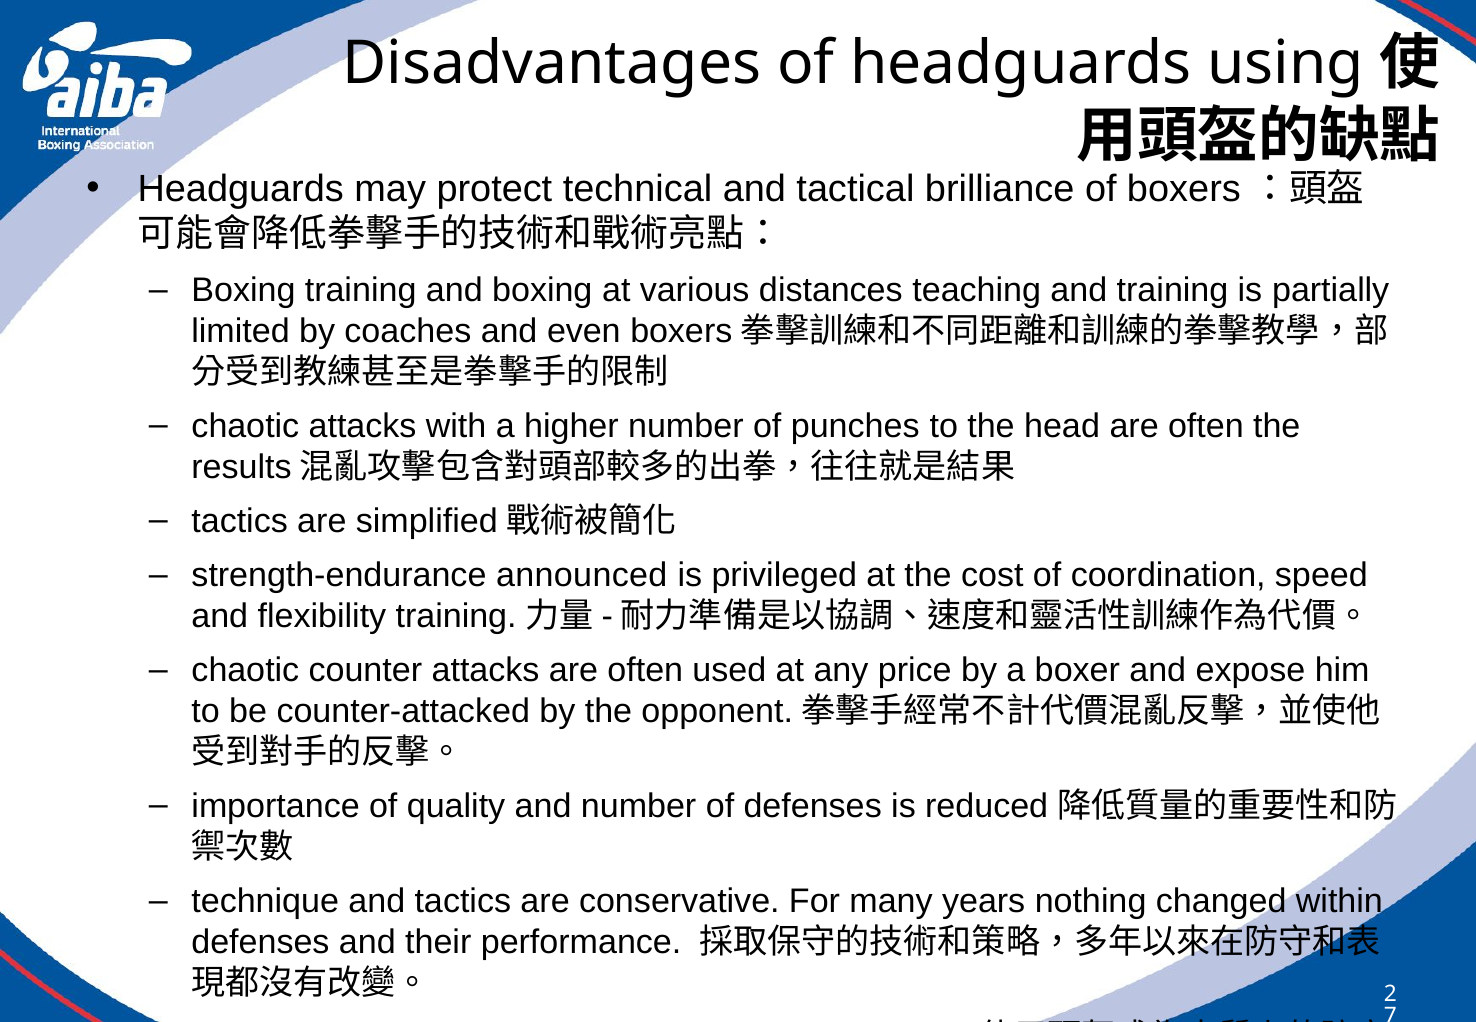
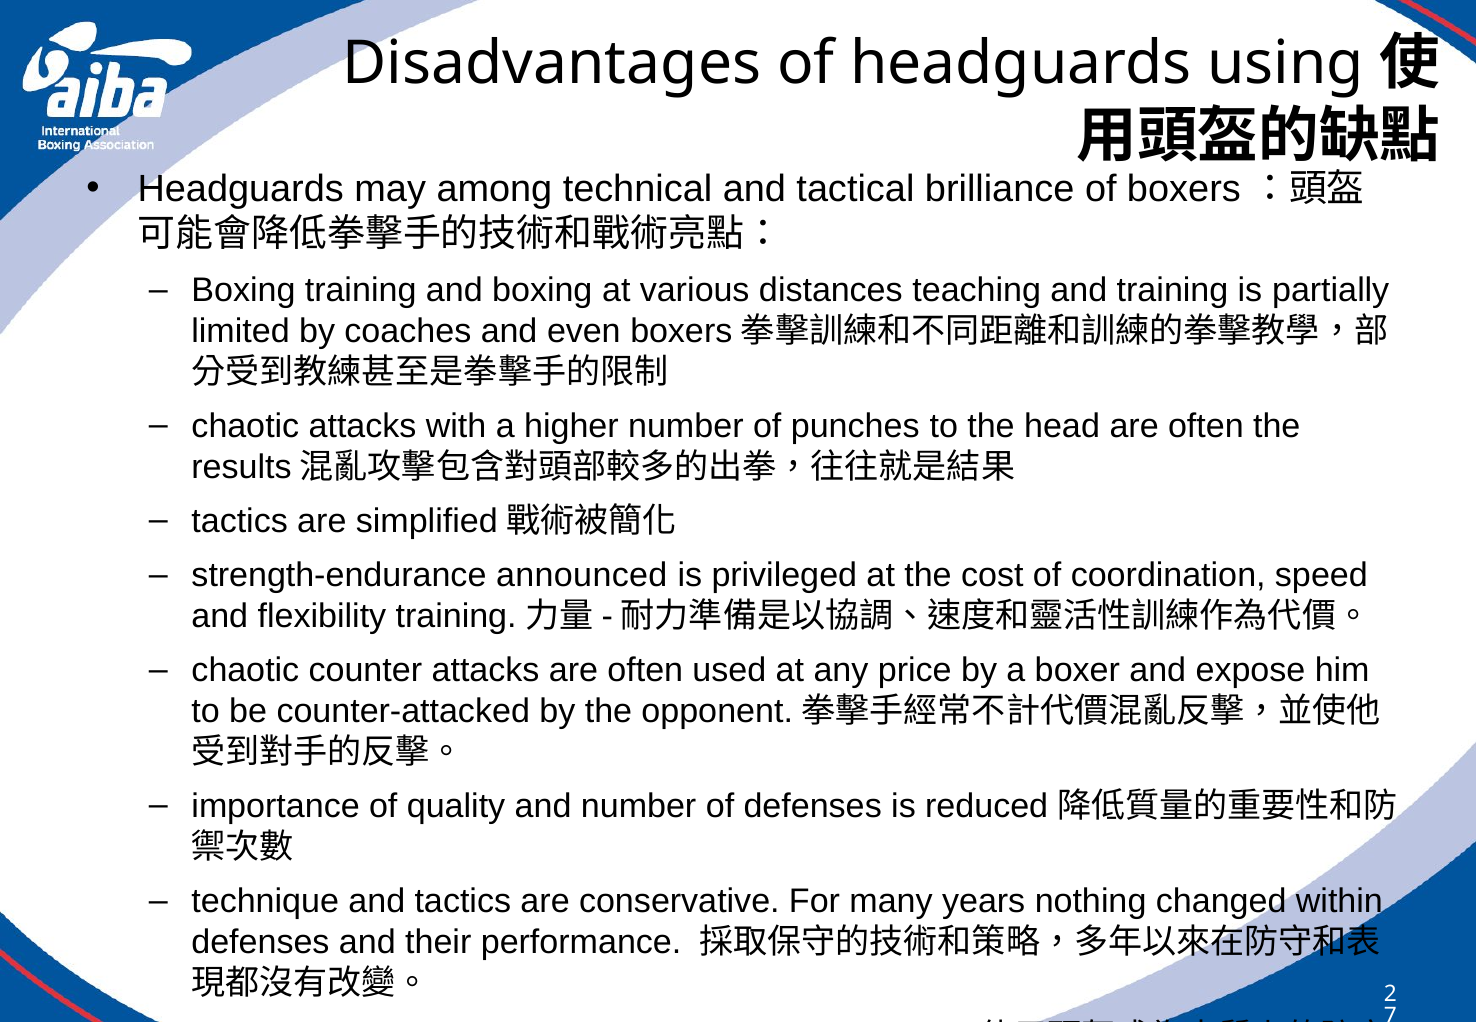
protect: protect -> among (494, 189)
